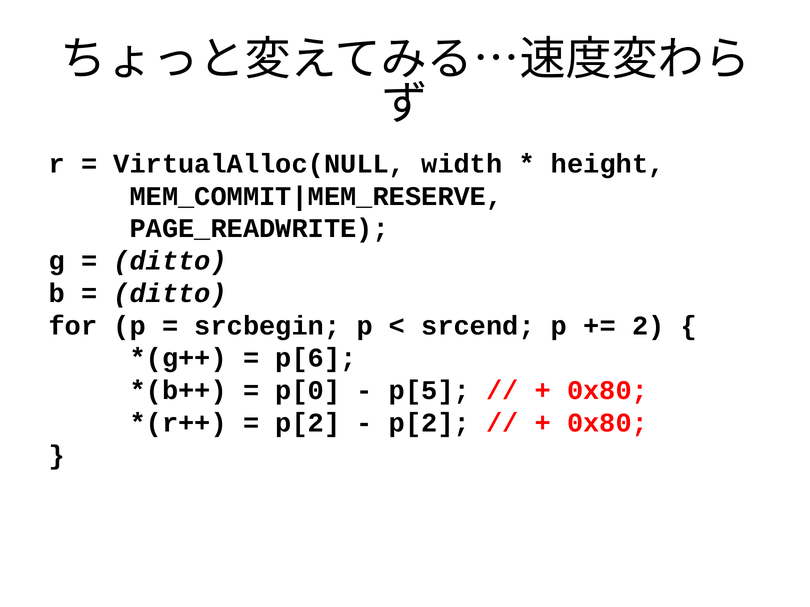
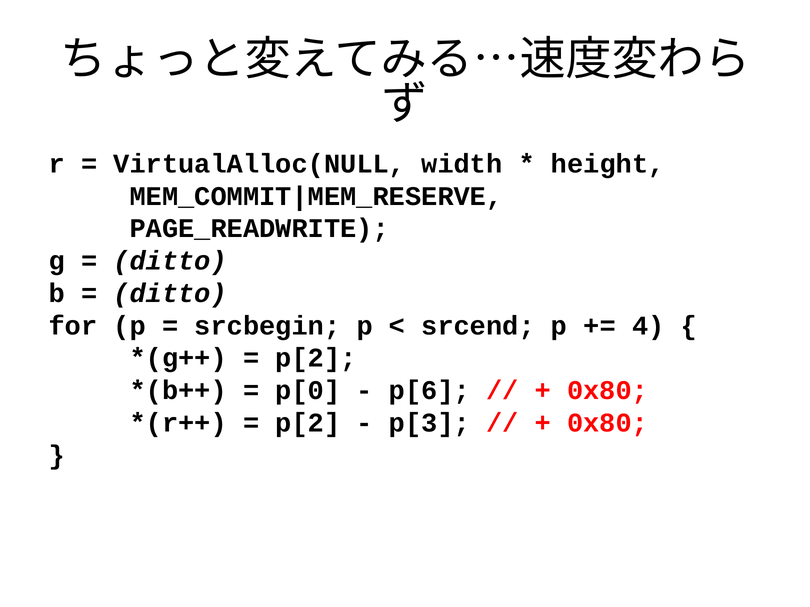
2: 2 -> 4 (648, 326)
p[6: p[6 -> p[2 (316, 358)
p[5: p[5 -> p[6 (429, 391)
p[2: p[2 -> p[3 (429, 423)
